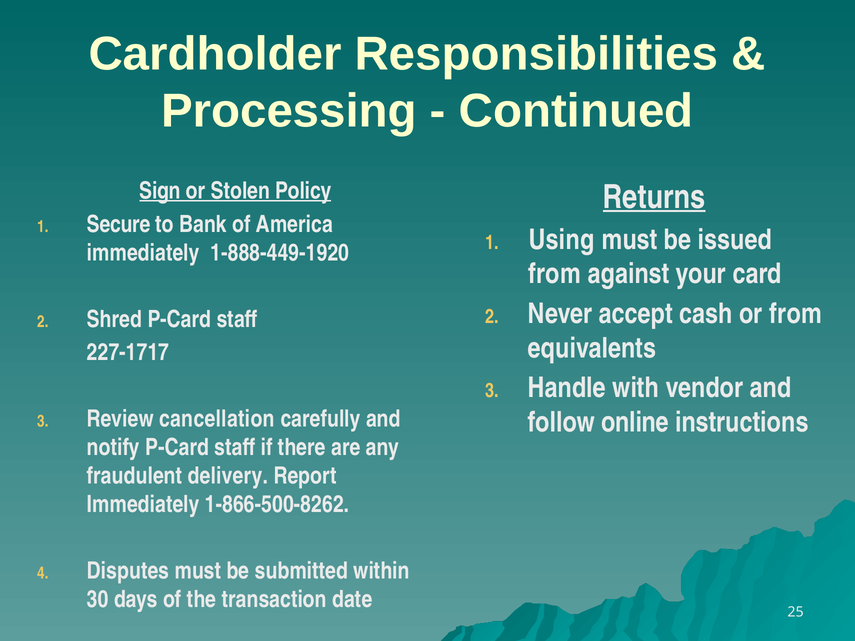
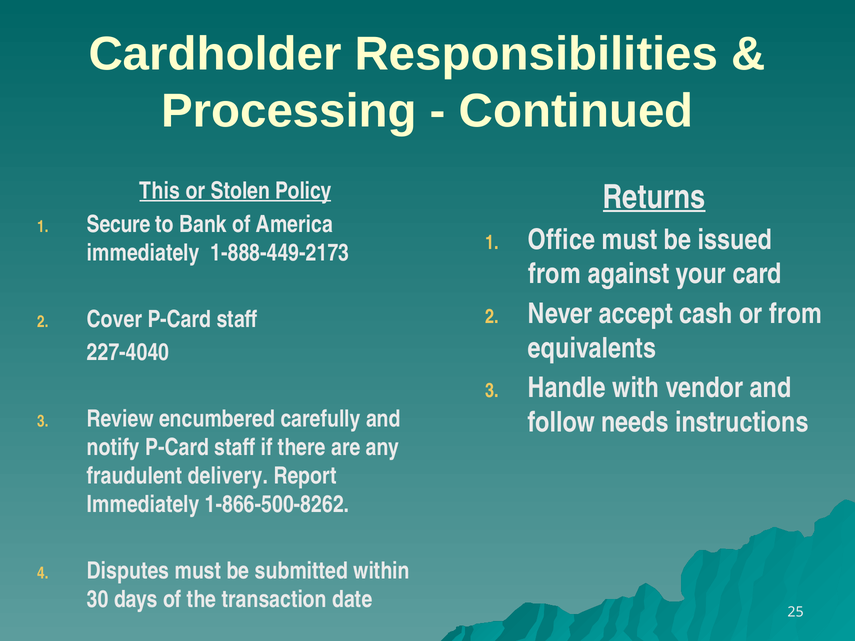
Sign: Sign -> This (160, 191)
Using: Using -> Office (562, 240)
1-888-449-1920: 1-888-449-1920 -> 1-888-449-2173 (280, 253)
Shred: Shred -> Cover (115, 319)
227-1717: 227-1717 -> 227-4040 (128, 353)
online: online -> needs (635, 422)
cancellation: cancellation -> encumbered (217, 419)
